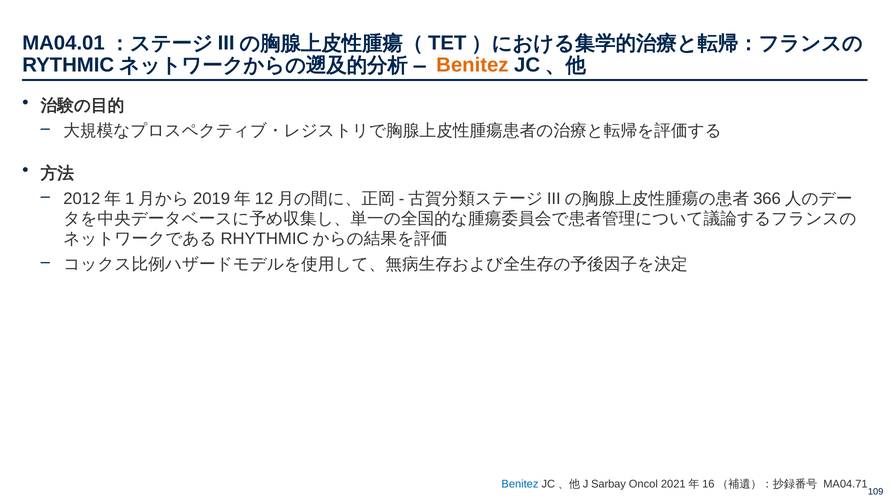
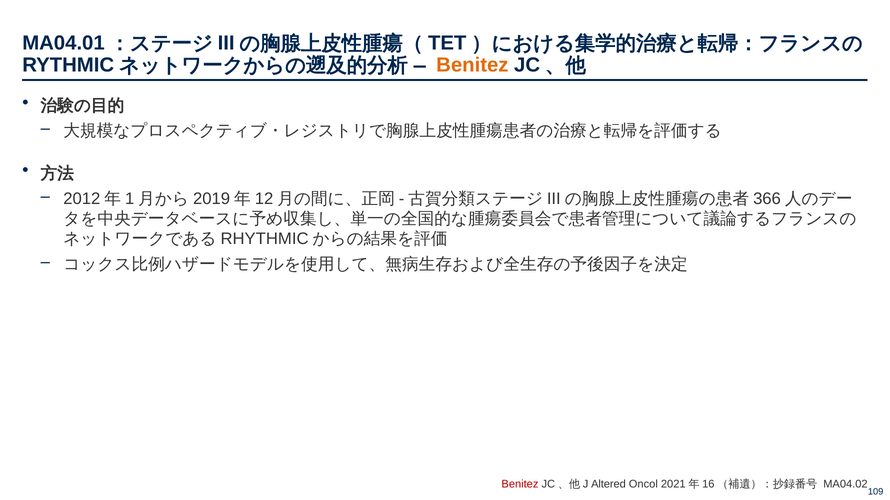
Benitez colour: blue -> red (520, 485)
Sarbay: Sarbay -> Altered (608, 485)
MA04.71: MA04.71 -> MA04.02 (845, 485)
